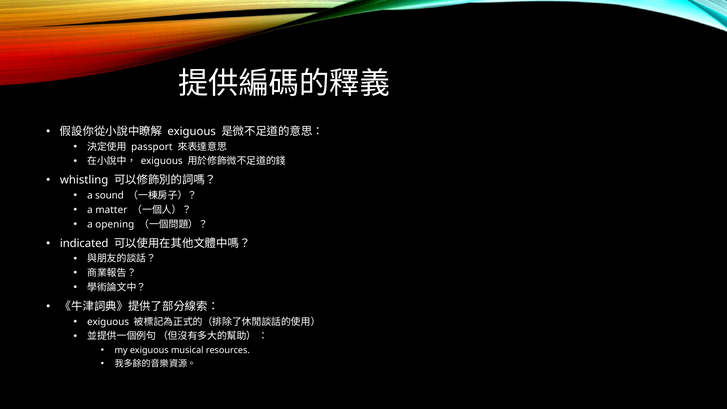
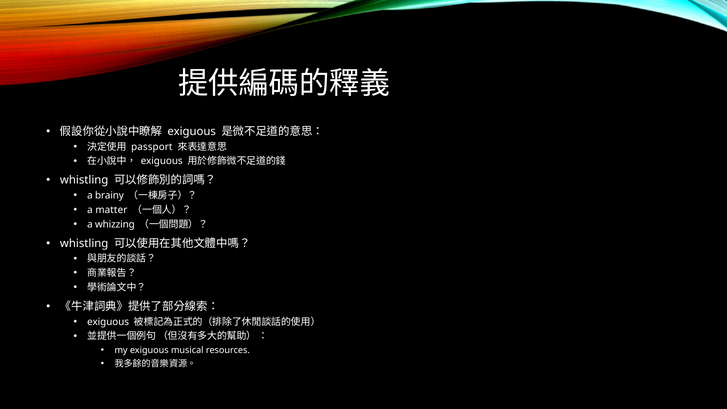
sound: sound -> brainy (109, 195)
opening: opening -> whizzing (115, 224)
indicated: indicated -> whistling (84, 243)
